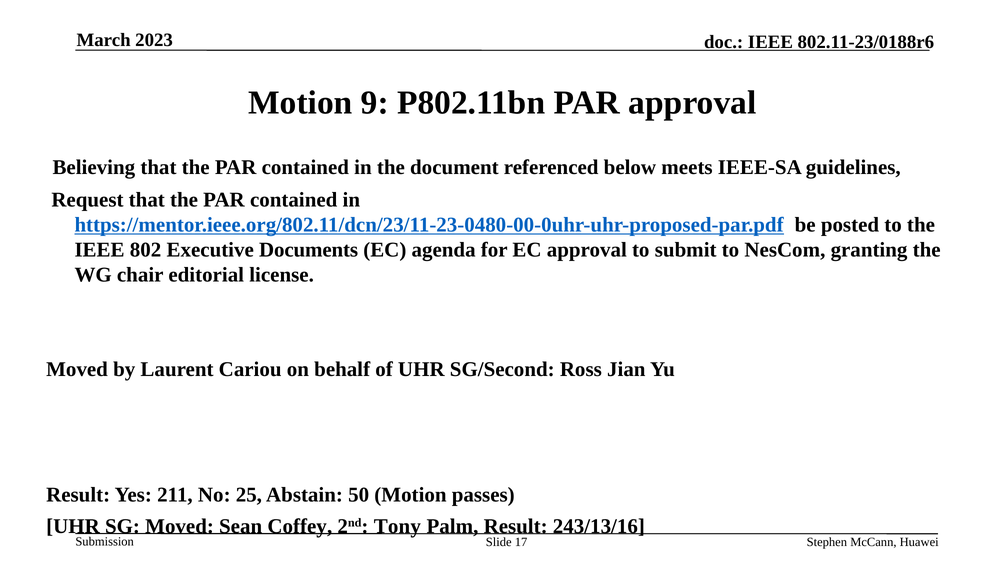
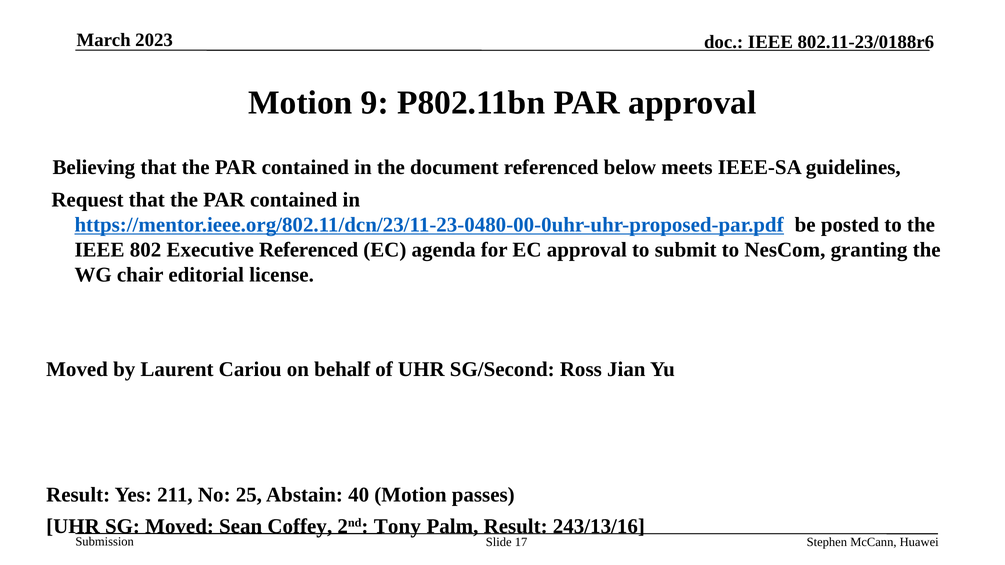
Executive Documents: Documents -> Referenced (309, 250)
50: 50 -> 40 (359, 495)
